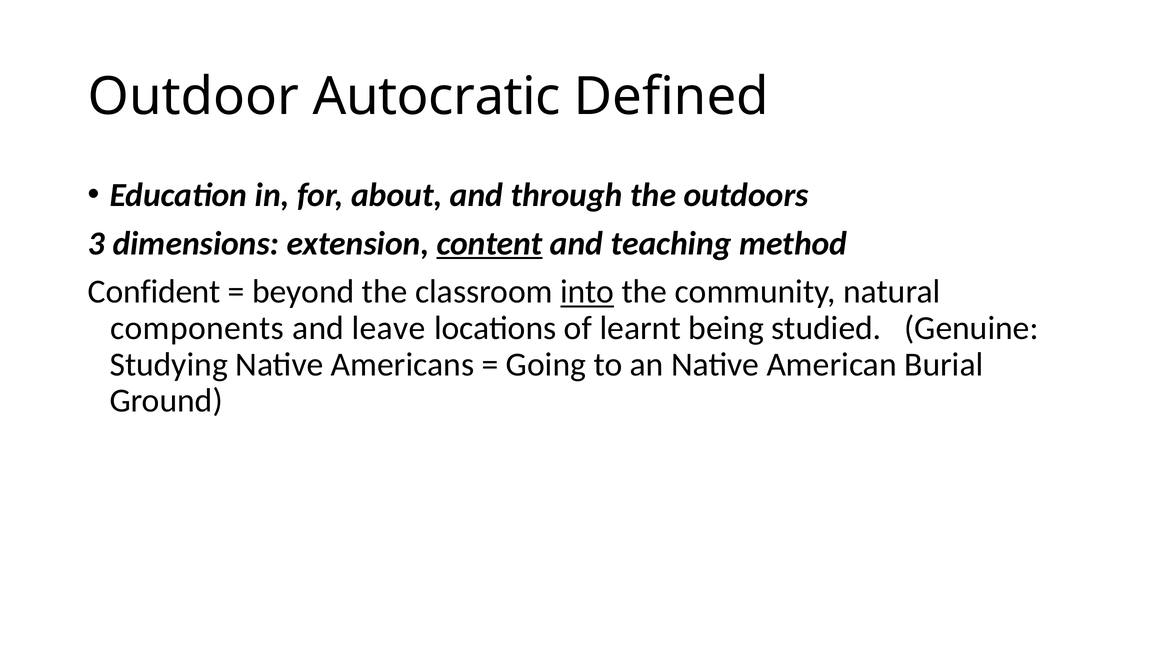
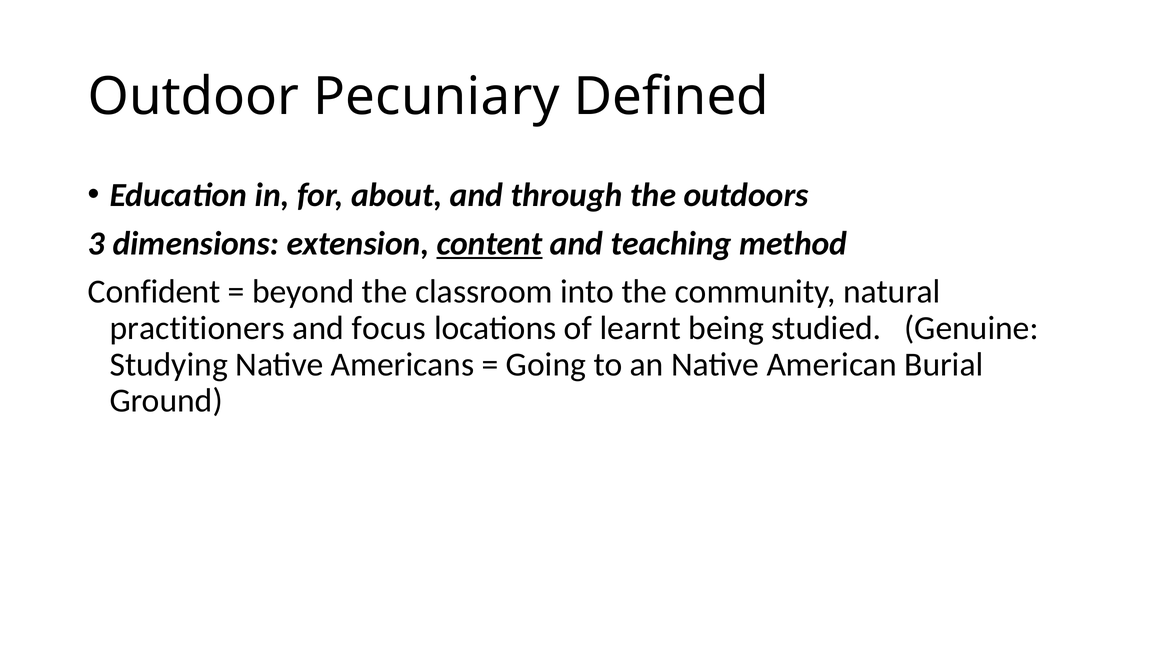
Autocratic: Autocratic -> Pecuniary (436, 97)
into underline: present -> none (587, 292)
components: components -> practitioners (197, 328)
leave: leave -> focus (389, 328)
